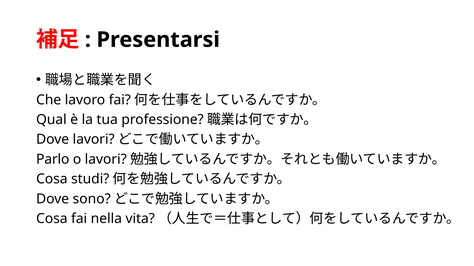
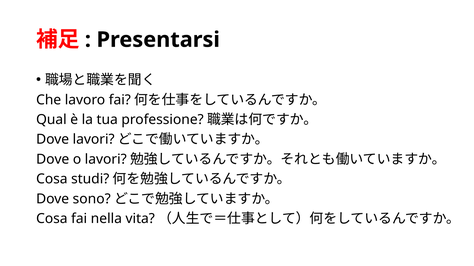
Parlo: Parlo -> Dove (53, 160)
